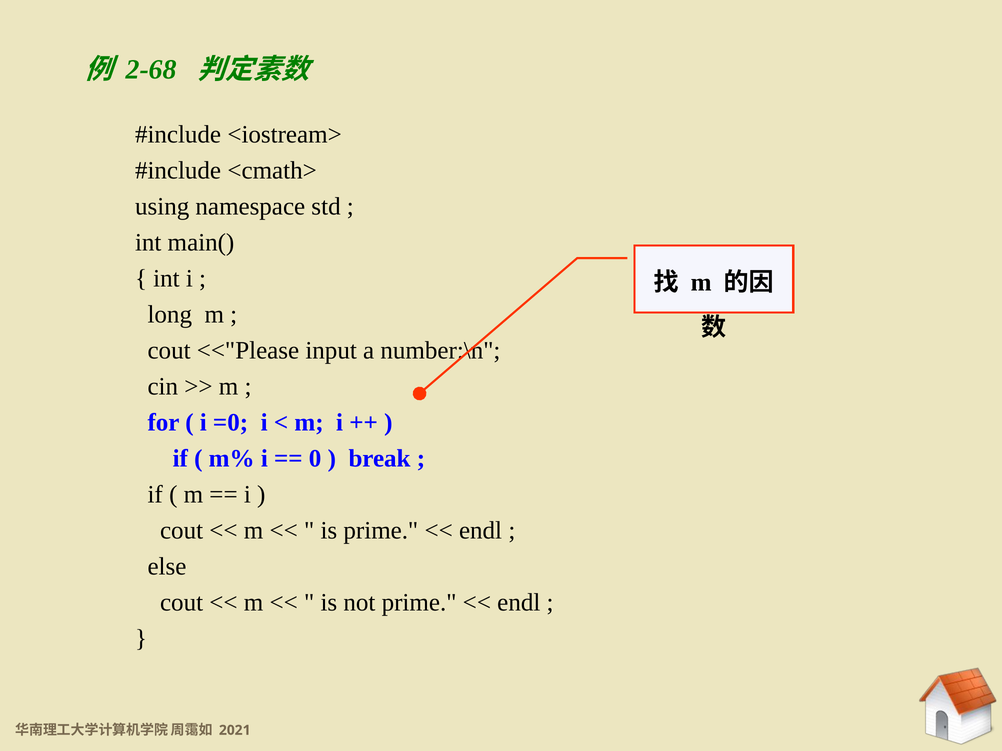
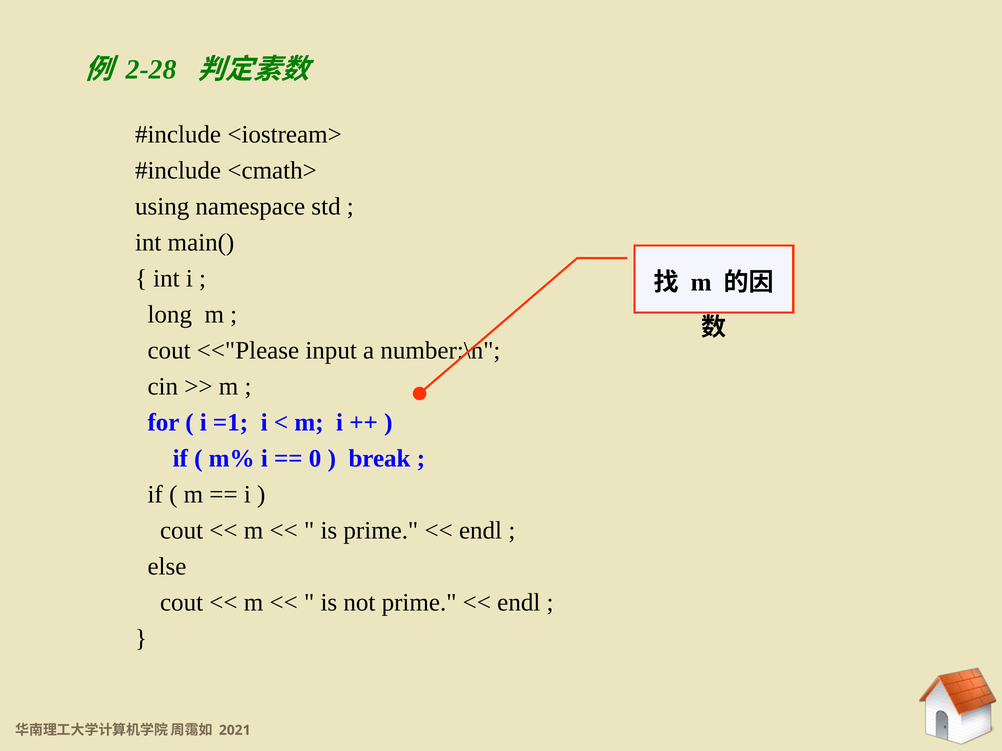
2-68: 2-68 -> 2-28 (151, 69)
=0: =0 -> =1 (231, 423)
